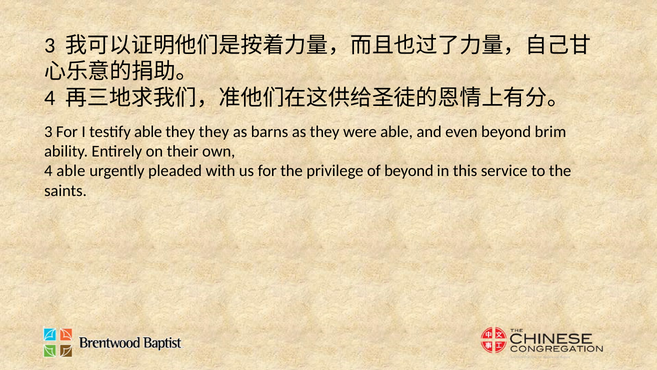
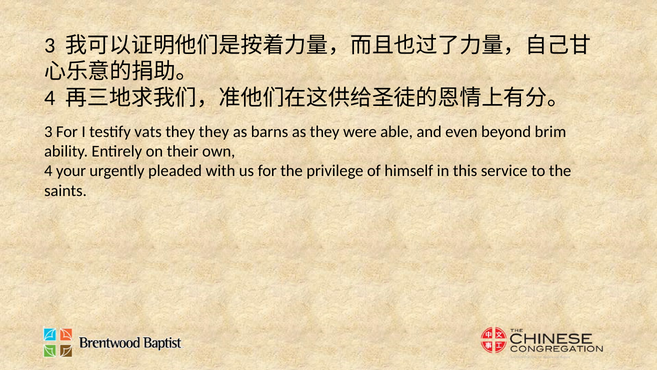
testify able: able -> vats (148, 131)
4 able: able -> your (71, 171)
of beyond: beyond -> himself (409, 171)
